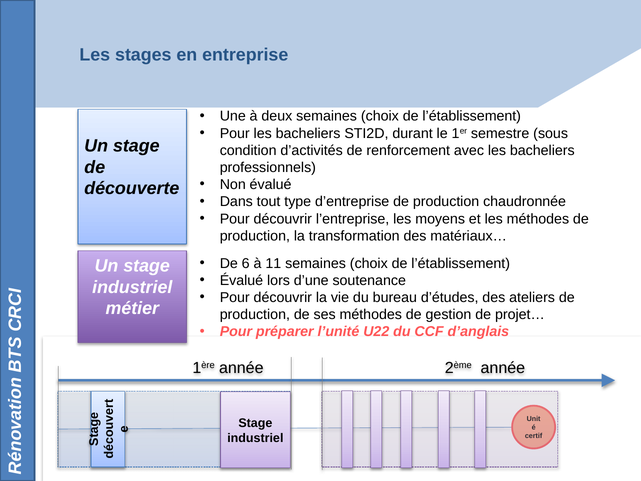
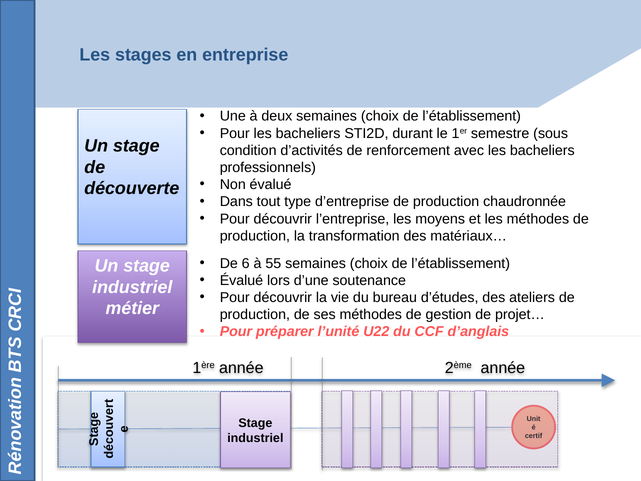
11: 11 -> 55 (273, 263)
